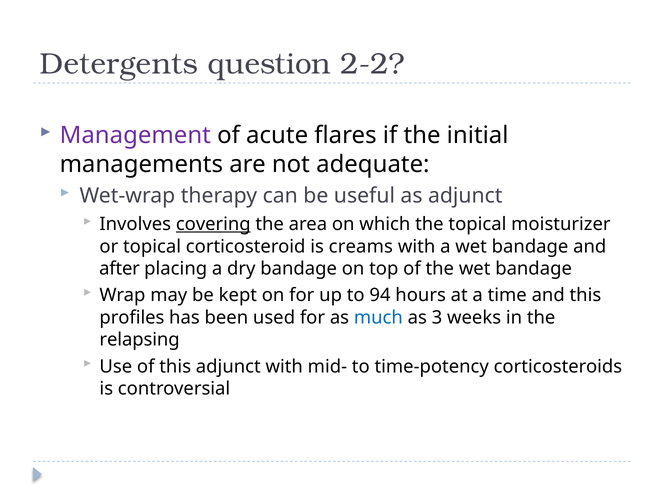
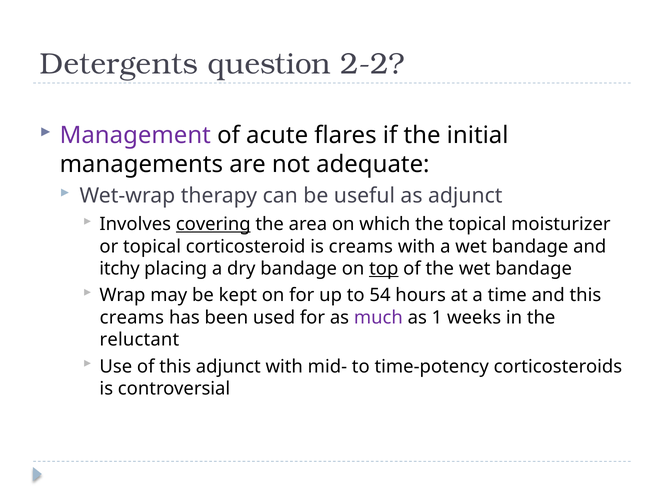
after: after -> itchy (120, 269)
top underline: none -> present (384, 269)
94: 94 -> 54 (380, 295)
profiles: profiles -> creams (132, 318)
much colour: blue -> purple (378, 318)
3: 3 -> 1 (437, 318)
relapsing: relapsing -> reluctant (139, 340)
